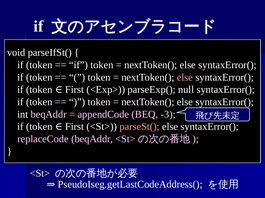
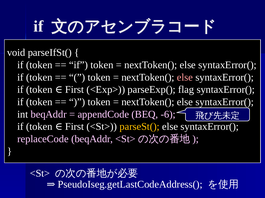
null: null -> flag (186, 90)
-3: -3 -> -6 (168, 115)
parseSt( colour: pink -> yellow (140, 127)
